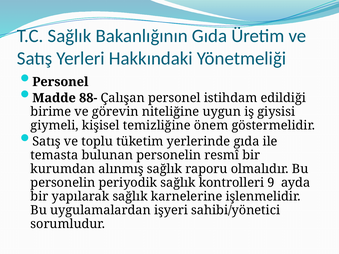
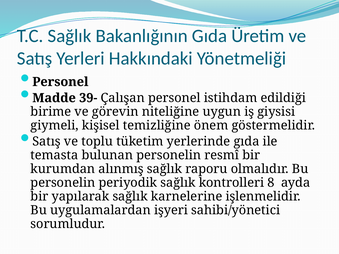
88-: 88- -> 39- (88, 98)
9: 9 -> 8 (271, 183)
